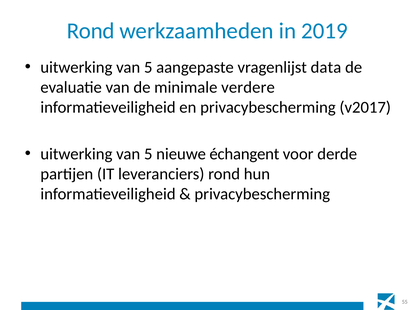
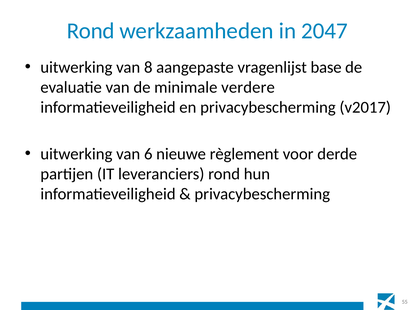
2019: 2019 -> 2047 (325, 31)
5: 5 -> 8 (148, 67)
data: data -> base (326, 67)
5: 5 -> 6 (148, 154)
échangent: échangent -> règlement (244, 154)
